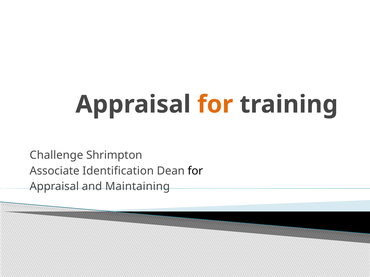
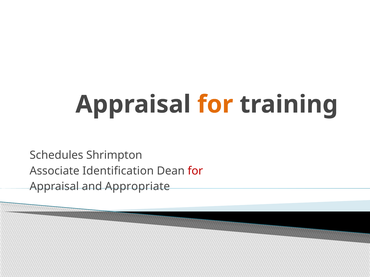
Challenge: Challenge -> Schedules (56, 156)
for colour: black -> red (195, 171)
Maintaining: Maintaining -> Appropriate (137, 187)
